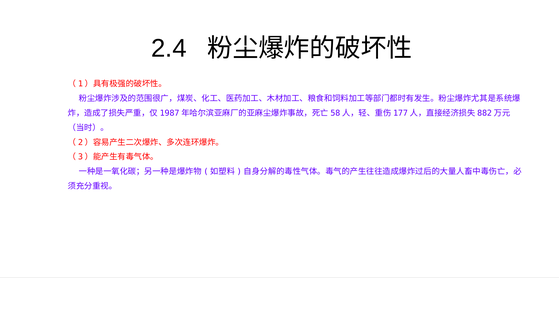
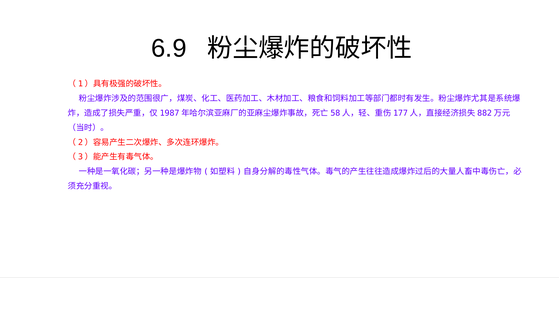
2.4: 2.4 -> 6.9 (169, 49)
